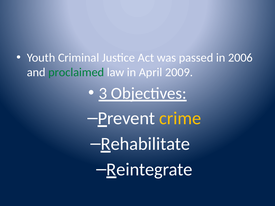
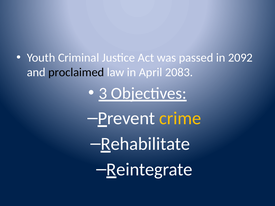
2006: 2006 -> 2092 (240, 58)
proclaimed colour: green -> black (76, 72)
2009: 2009 -> 2083 (179, 72)
